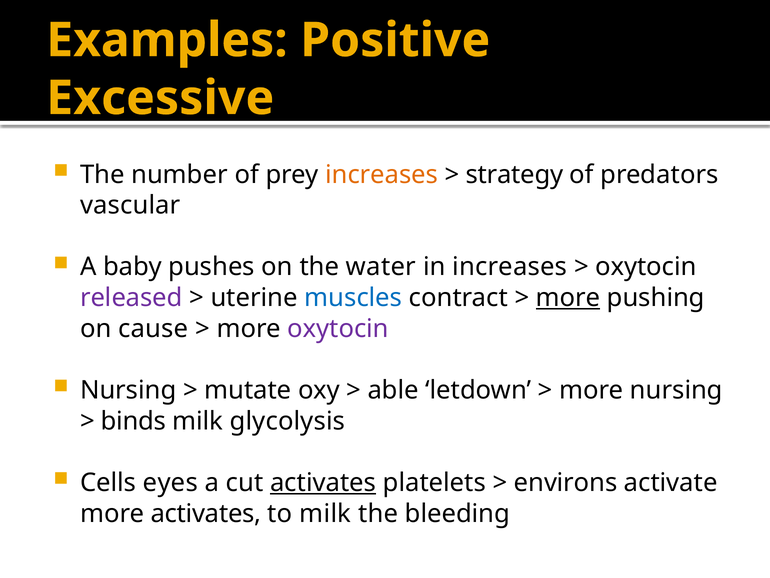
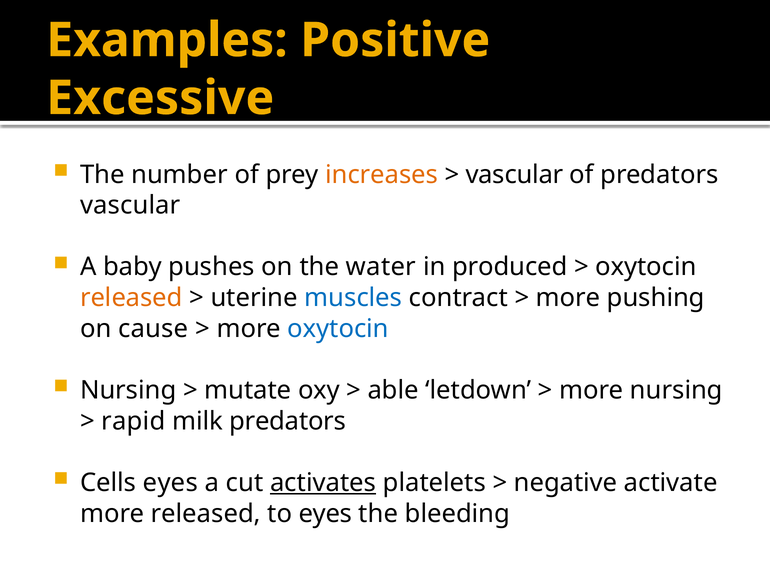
strategy: strategy -> vascular (514, 174)
in increases: increases -> produced (510, 267)
released colour: purple -> orange (131, 298)
more underline: present -> none (568, 298)
oxytocin colour: purple -> blue (338, 328)
binds: binds -> rapid (133, 421)
milk glycolysis: glycolysis -> predators (288, 421)
environs: environs -> negative (566, 482)
more activates: activates -> released (206, 513)
to milk: milk -> eyes (325, 513)
